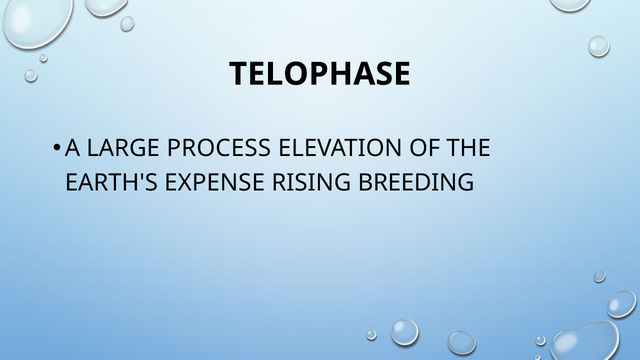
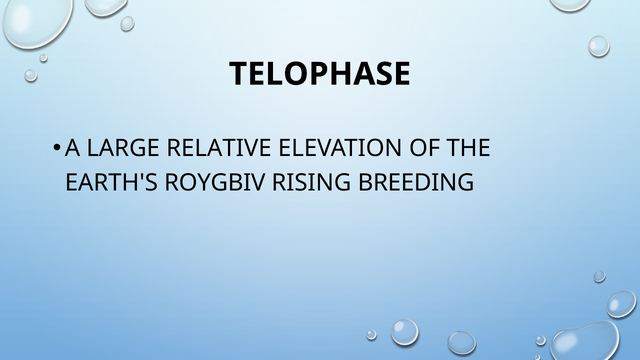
PROCESS: PROCESS -> RELATIVE (219, 148)
EXPENSE: EXPENSE -> ROYGBIV (215, 183)
